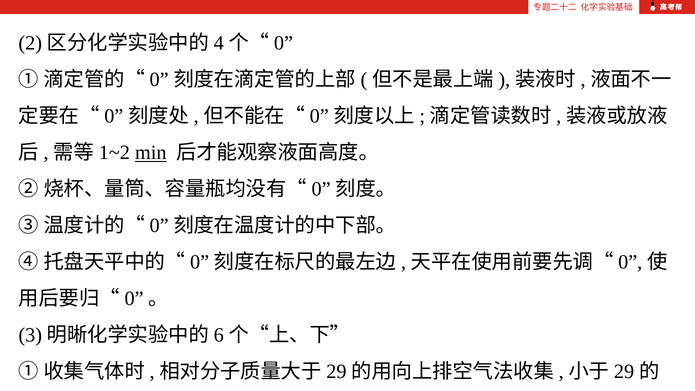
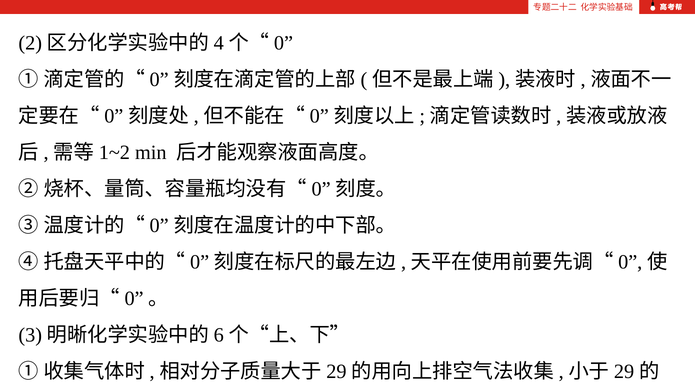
min underline: present -> none (151, 153)
